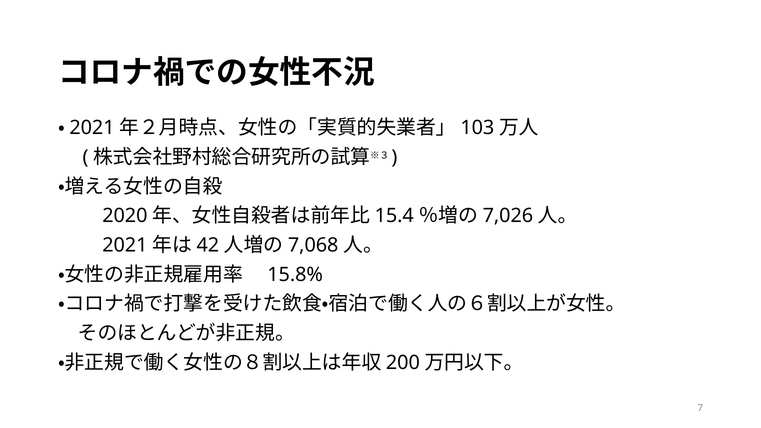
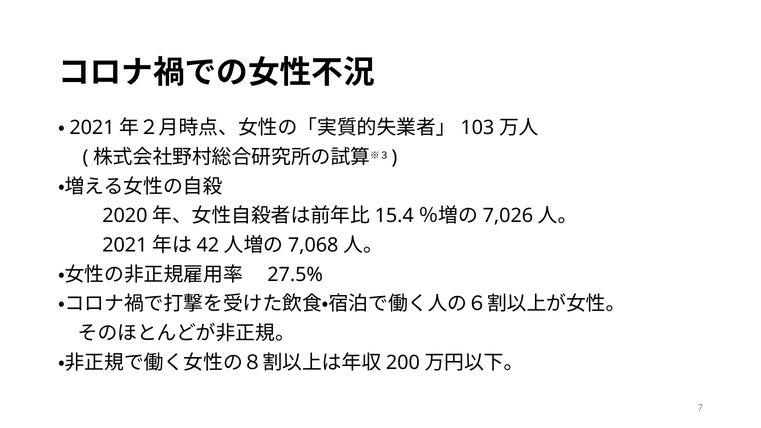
15.8%: 15.8% -> 27.5% (295, 275)
